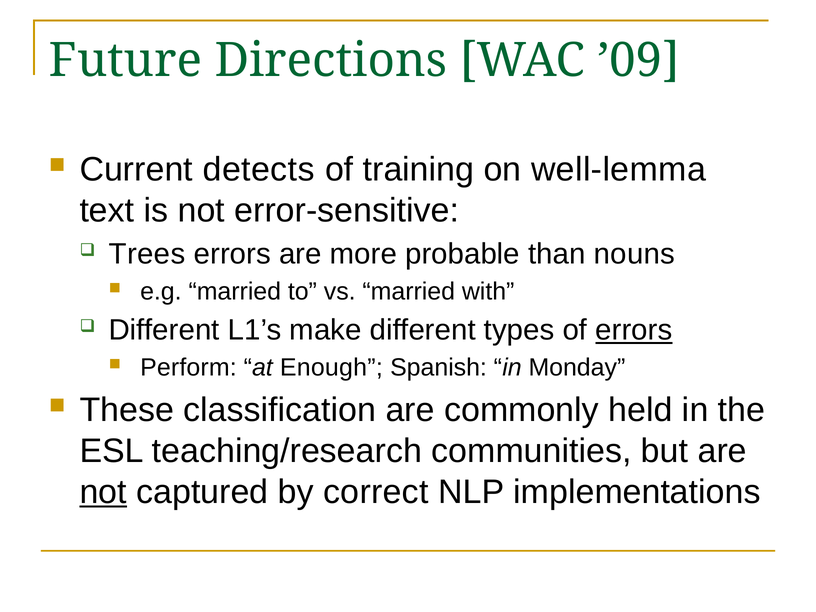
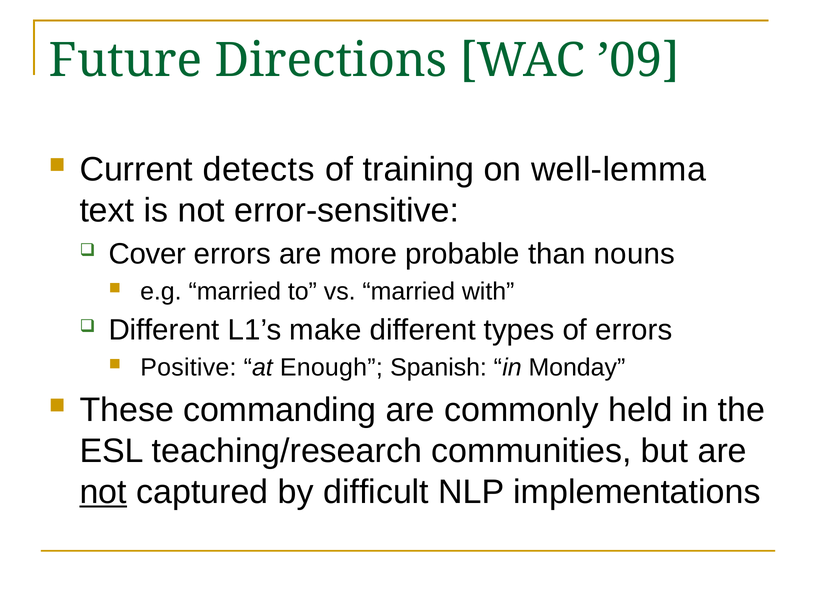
Trees: Trees -> Cover (147, 254)
errors underline: present -> none (634, 330)
Perform: Perform -> Positive (188, 367)
classification: classification -> commanding (280, 410)
correct: correct -> difficult (376, 492)
